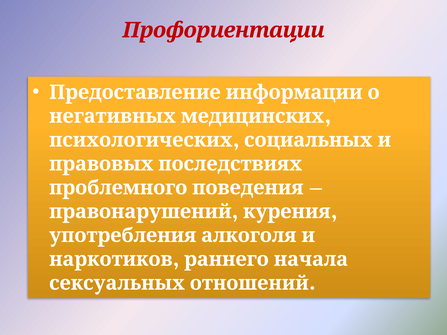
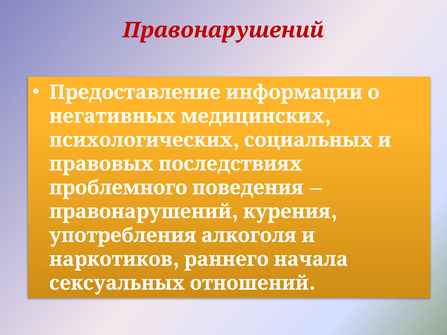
Профориентации: Профориентации -> Правонарушений (223, 30)
